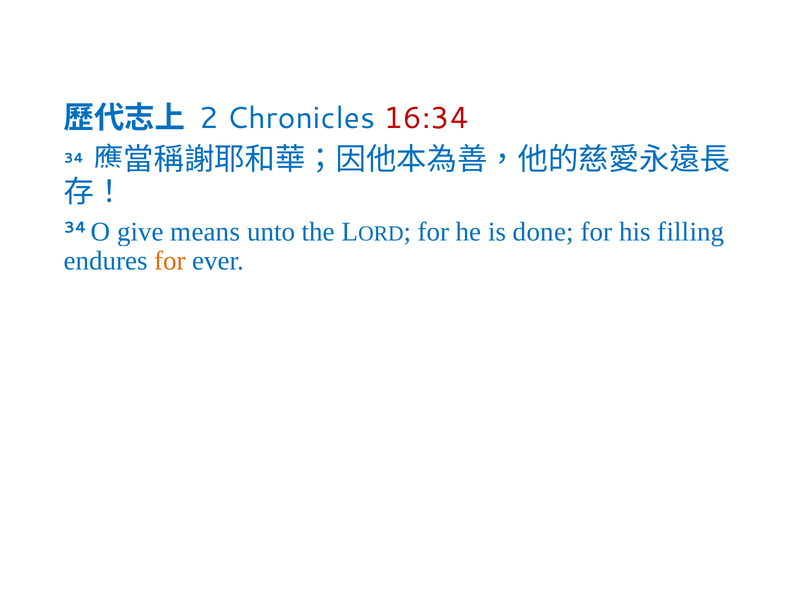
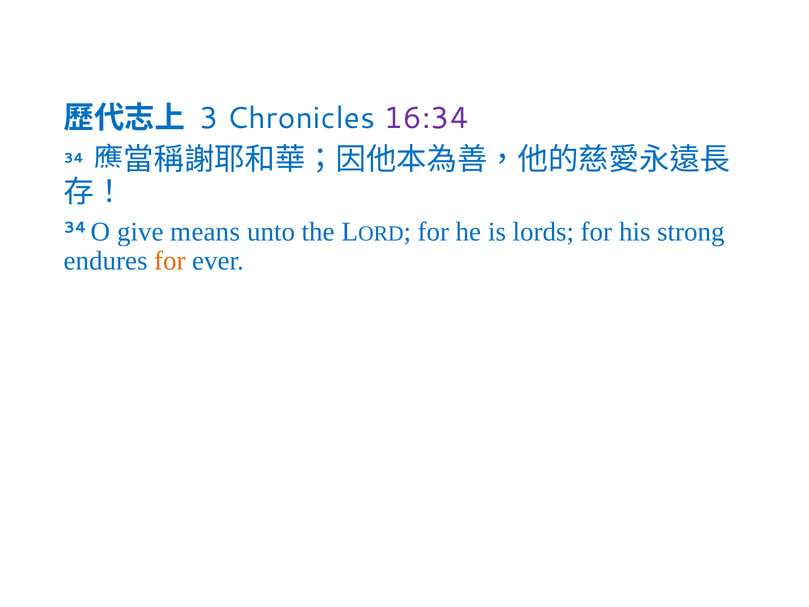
2: 2 -> 3 (209, 118)
16:34 colour: red -> purple (426, 118)
done: done -> lords (543, 232)
filling: filling -> strong (691, 232)
